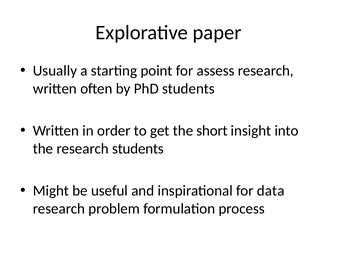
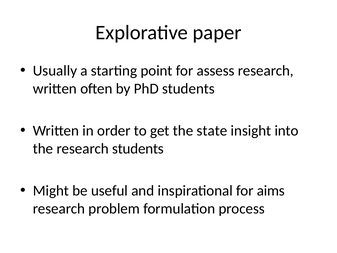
short: short -> state (212, 131)
data: data -> aims (271, 191)
